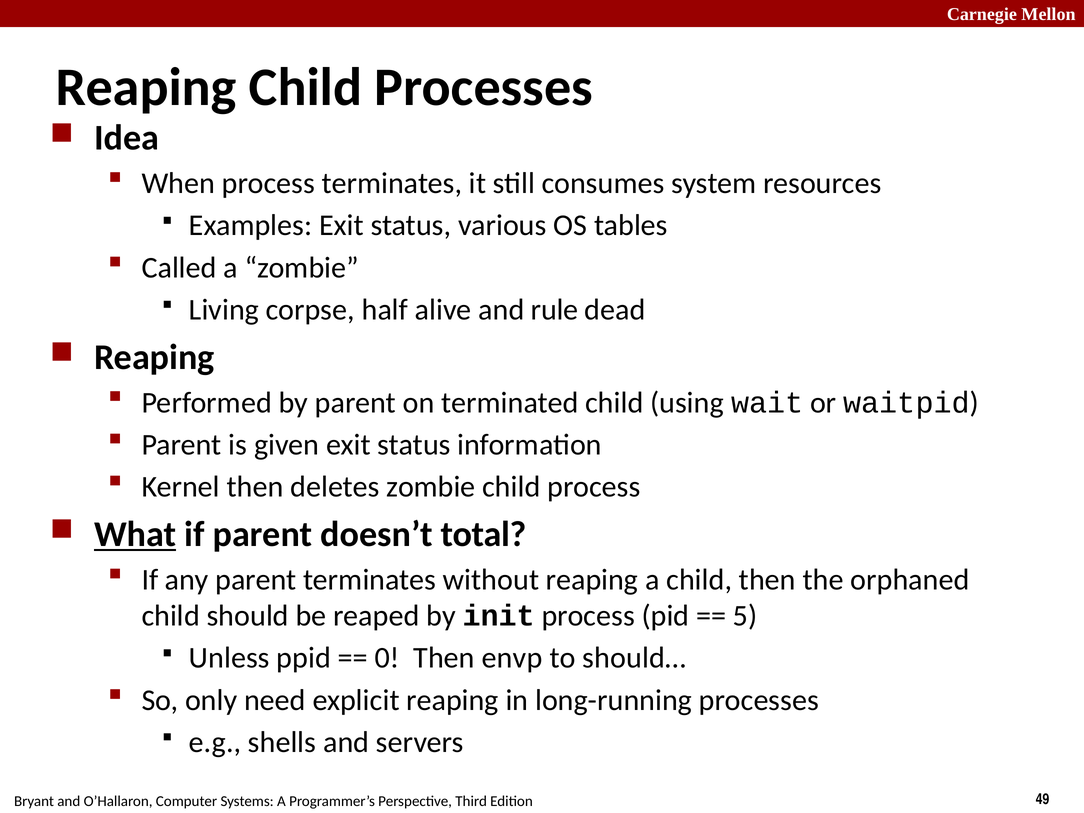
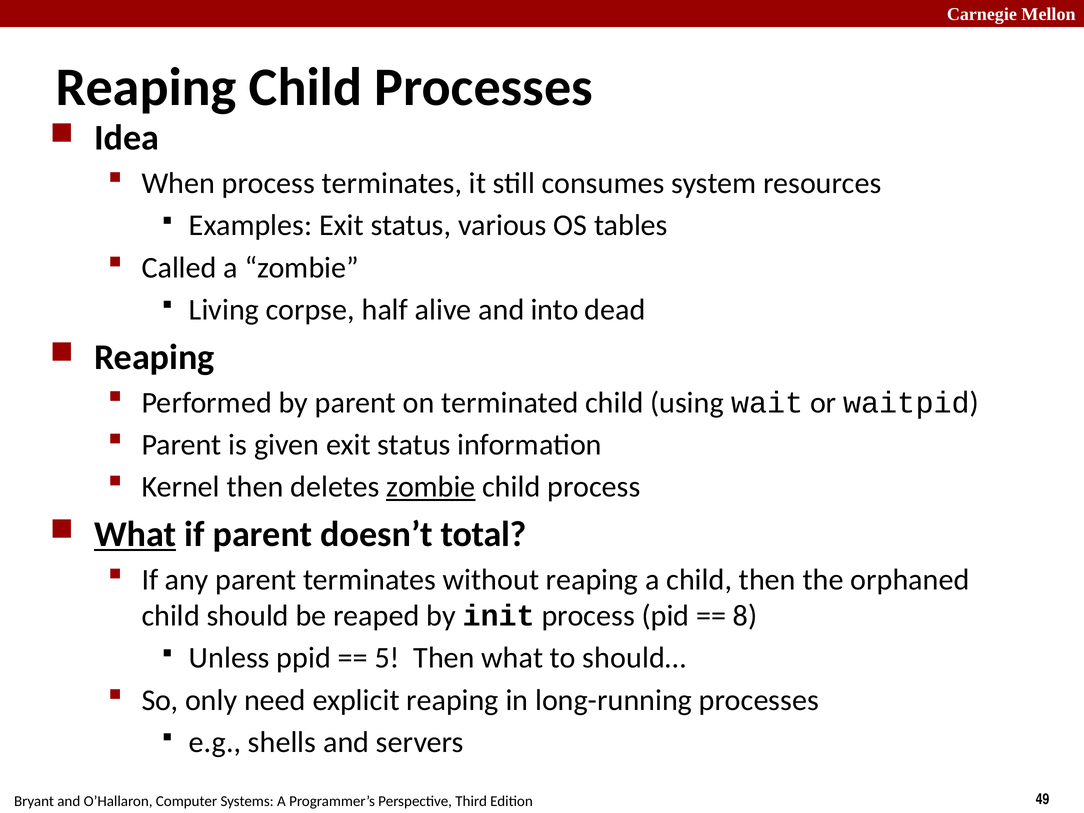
rule: rule -> into (555, 310)
zombie underline: none -> present (431, 487)
5: 5 -> 8 (745, 616)
0: 0 -> 5 (387, 658)
Then envp: envp -> what (512, 658)
